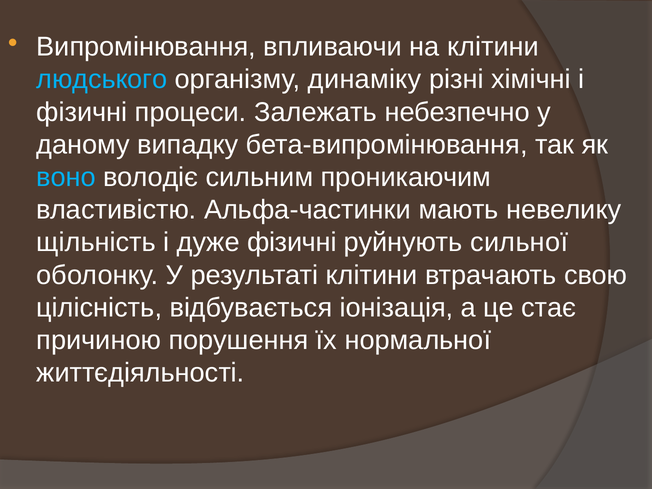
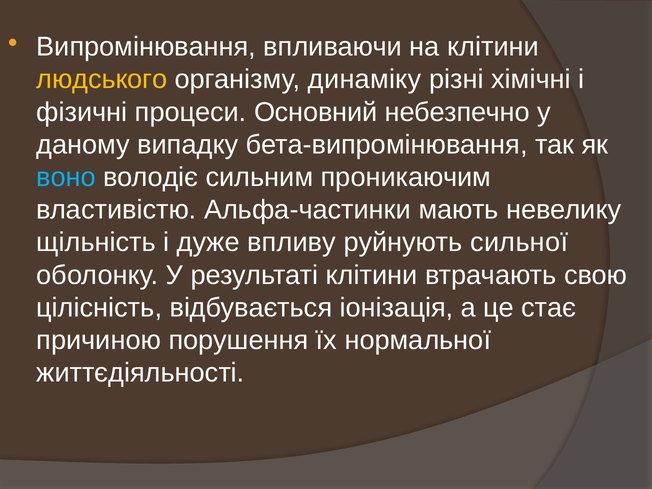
людського colour: light blue -> yellow (102, 79)
Залежать: Залежать -> Основний (316, 112)
дуже фізичні: фізичні -> впливу (292, 242)
